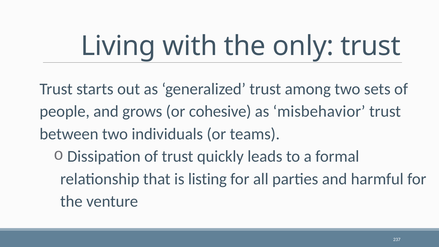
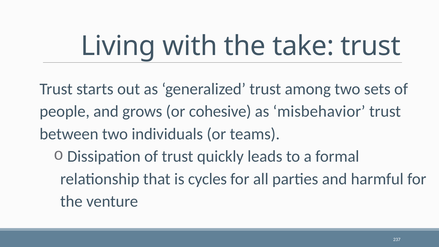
only: only -> take (303, 46)
listing: listing -> cycles (207, 179)
